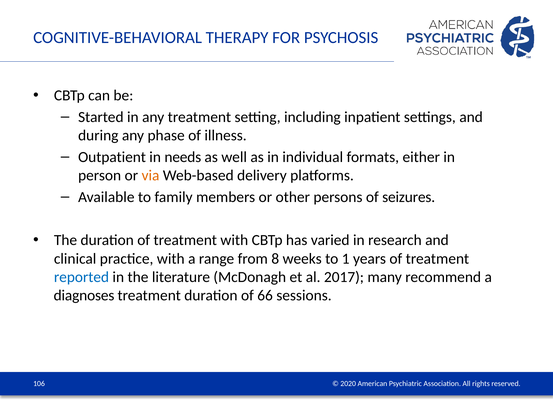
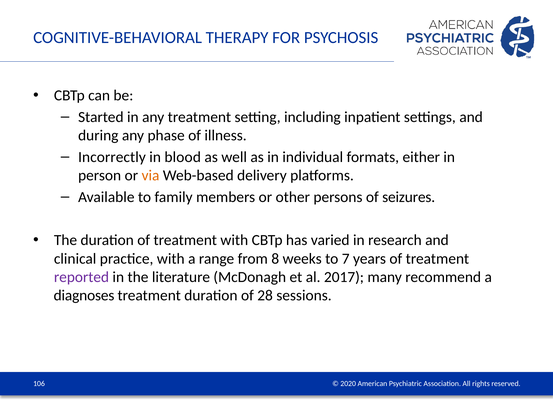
Outpatient: Outpatient -> Incorrectly (112, 157)
needs: needs -> blood (183, 157)
1: 1 -> 7 (346, 258)
reported colour: blue -> purple (81, 277)
66: 66 -> 28 (265, 295)
